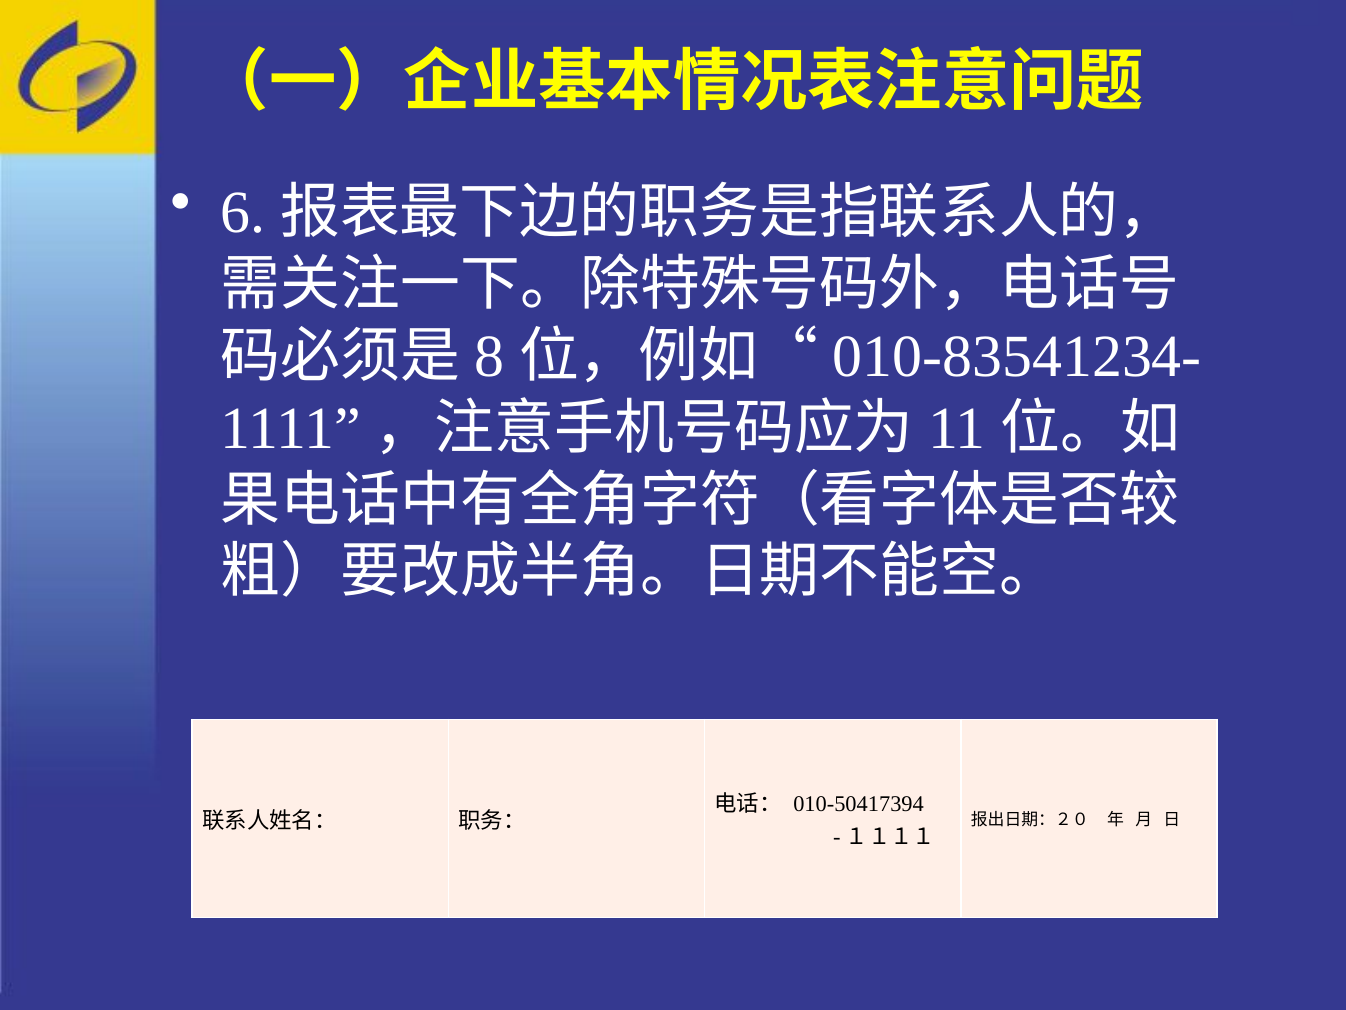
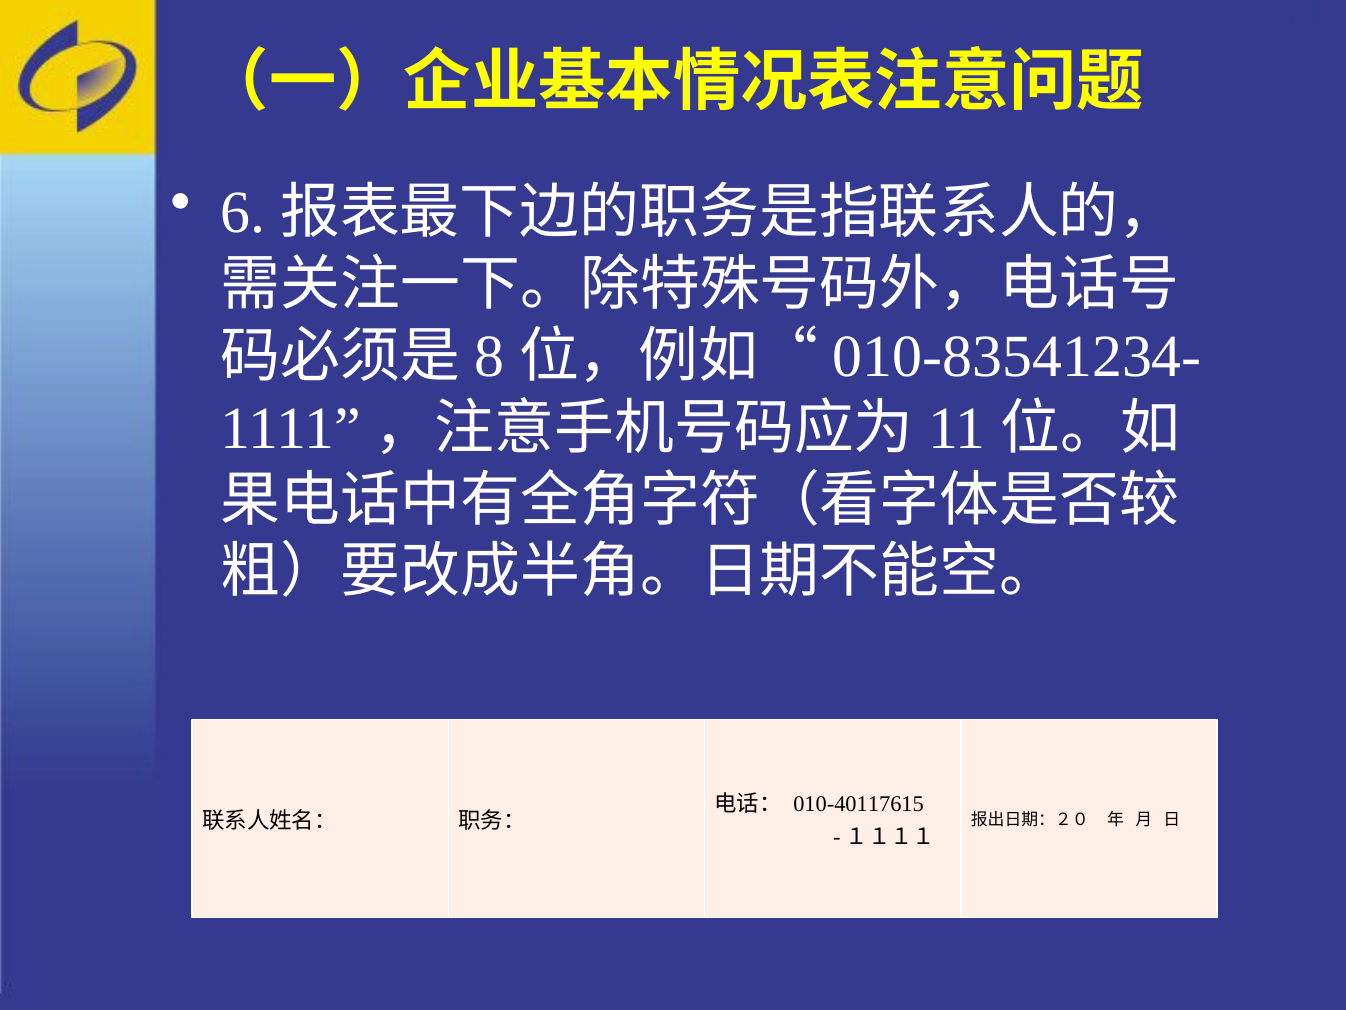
010-50417394: 010-50417394 -> 010-40117615 (859, 804)
